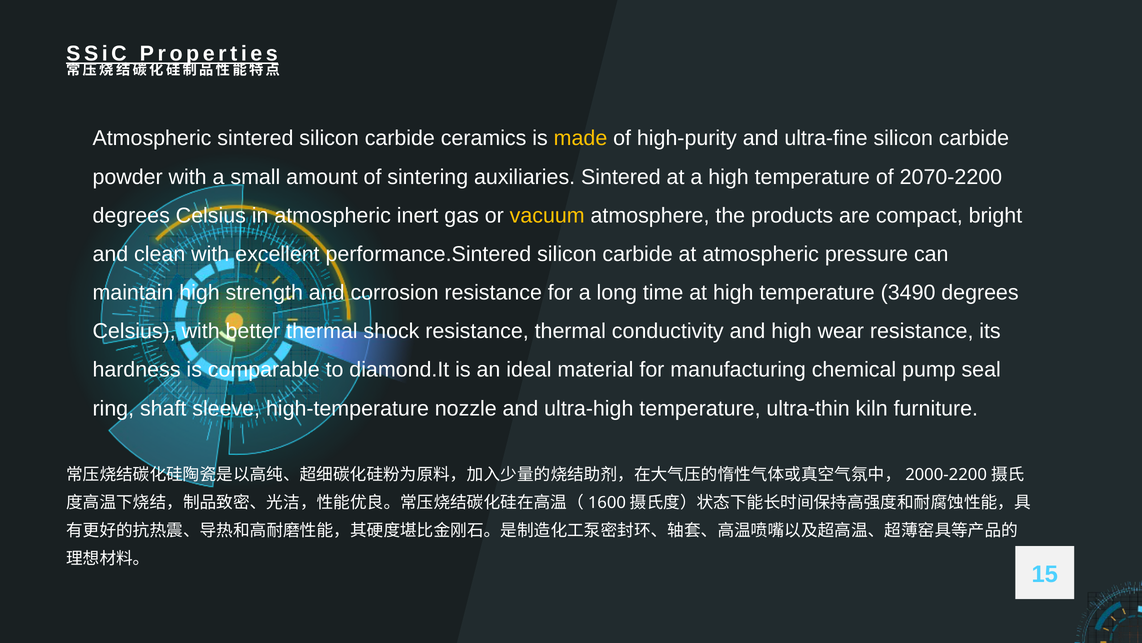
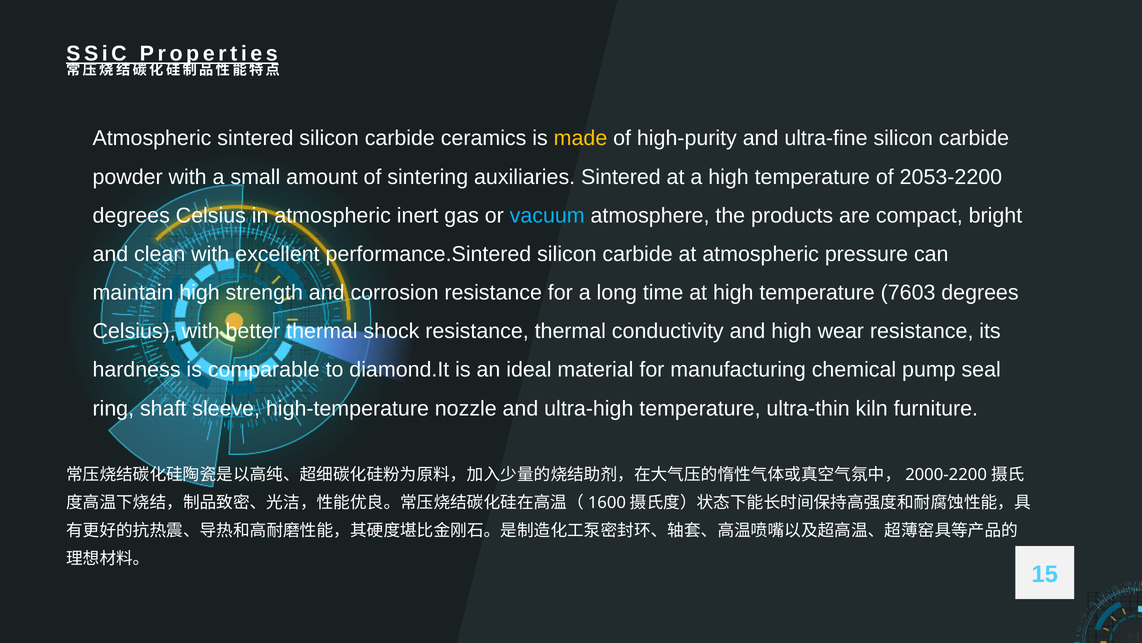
2070-2200: 2070-2200 -> 2053-2200 (951, 177)
vacuum colour: yellow -> light blue (547, 215)
3490: 3490 -> 7603 (908, 292)
